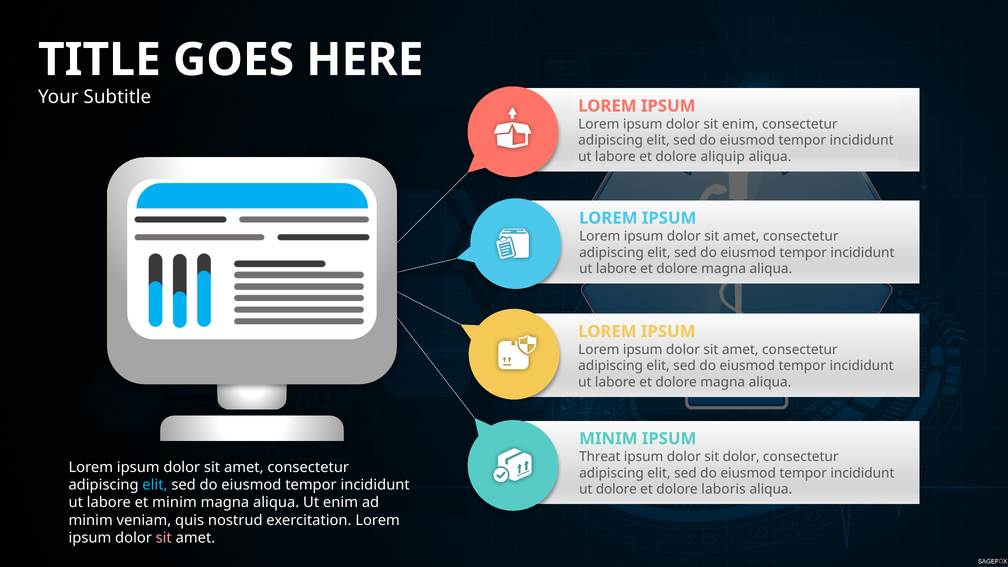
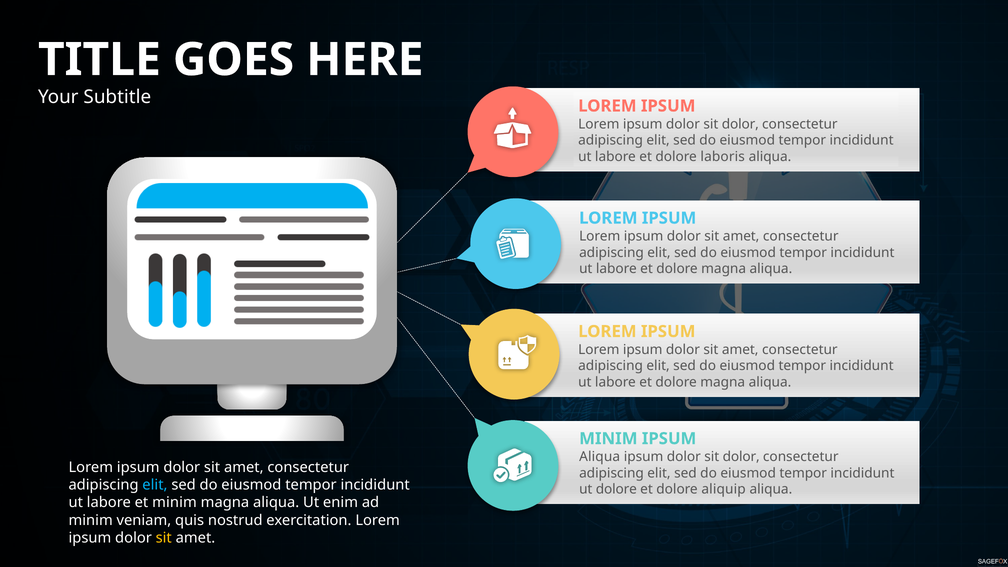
enim: enim -> dolor (740, 124)
aliquip: aliquip -> laboris (723, 157)
Threat: Threat -> Aliqua (600, 457)
laboris: laboris -> aliquip (724, 489)
sit colour: pink -> yellow (164, 538)
